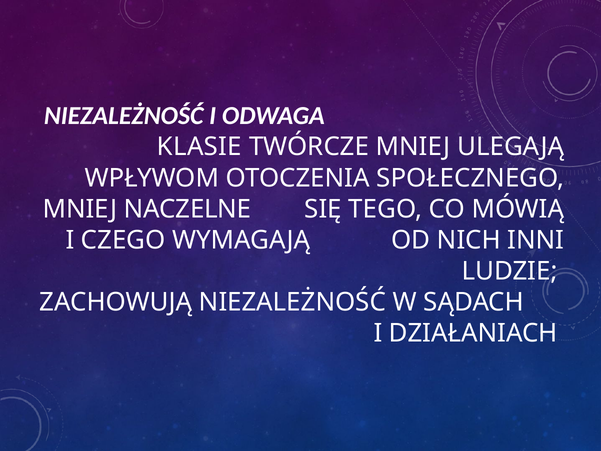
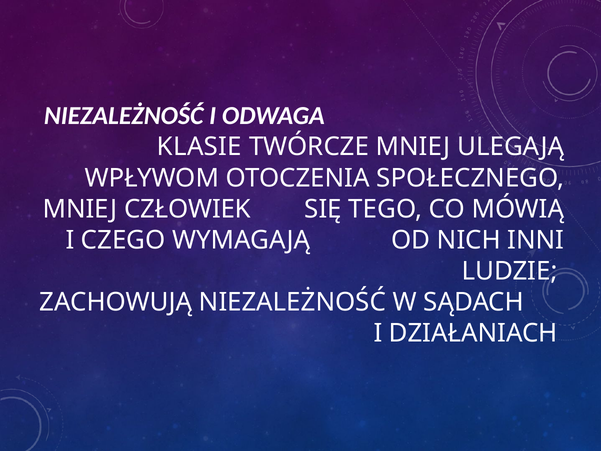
NACZELNE: NACZELNE -> CZŁOWIEK (187, 209)
